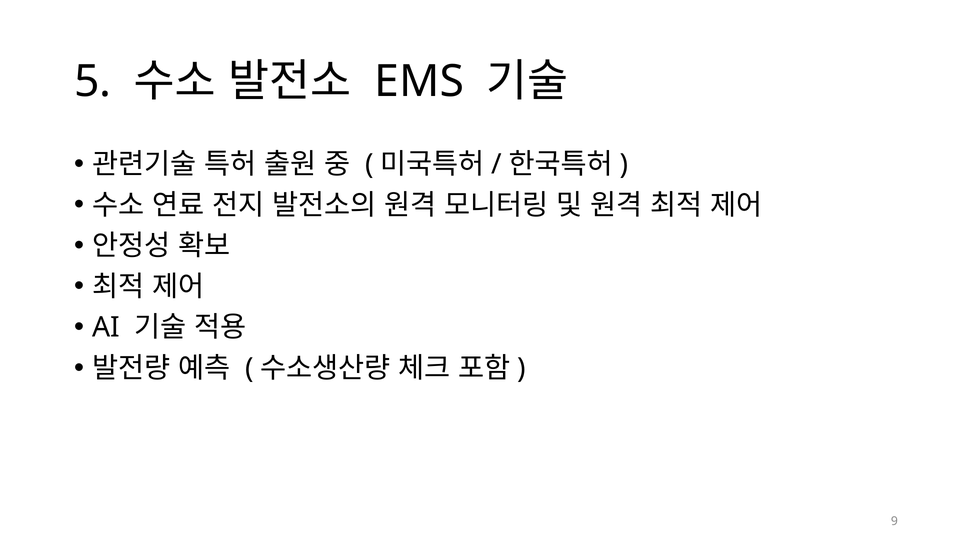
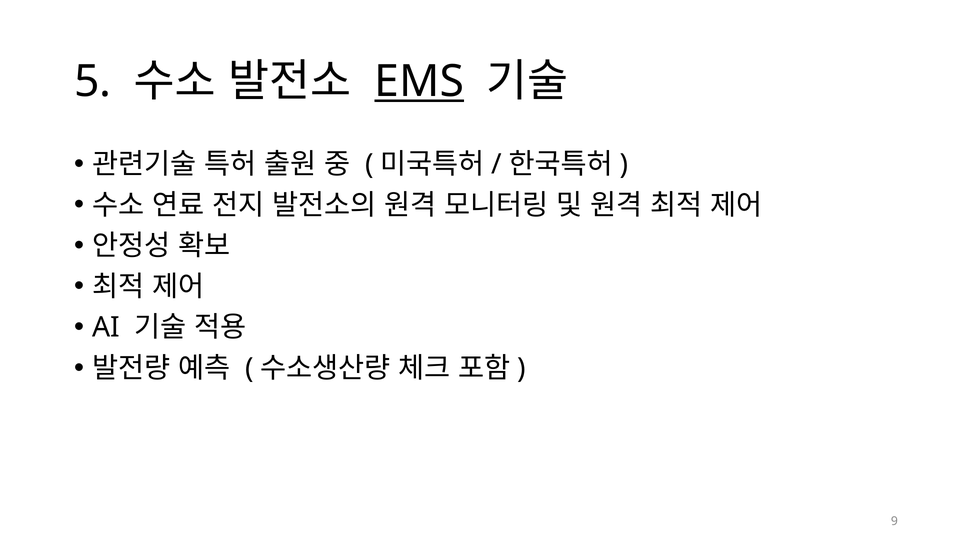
EMS underline: none -> present (419, 82)
